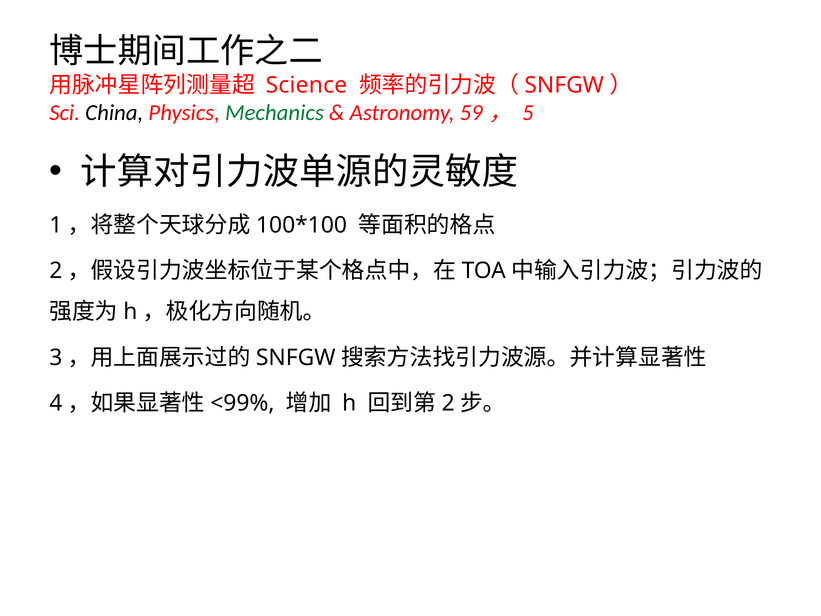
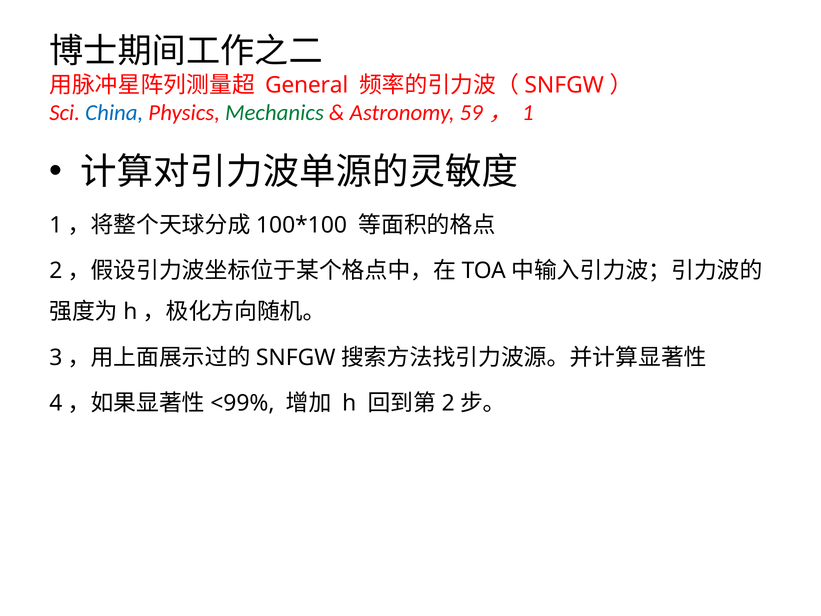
Science: Science -> General (307, 85)
China colour: black -> blue (114, 112)
59， 5: 5 -> 1 (528, 112)
